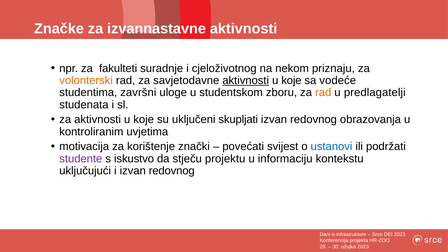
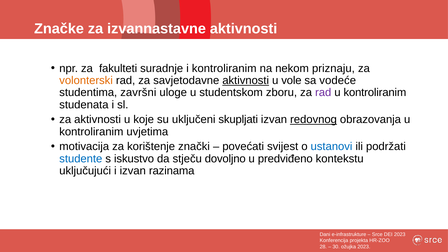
i cjeloživotnog: cjeloživotnog -> kontroliranim (224, 68)
koje: koje -> vole (291, 80)
rad colour: orange -> purple (323, 93)
predlagatelji: predlagatelji -> kontroliranim (375, 93)
redovnog underline: none -> present (314, 120)
studente colour: purple -> blue (81, 159)
projektu: projektu -> dovoljno (225, 159)
informaciju: informaciju -> predviđeno (285, 159)
i izvan redovnog: redovnog -> razinama (172, 171)
